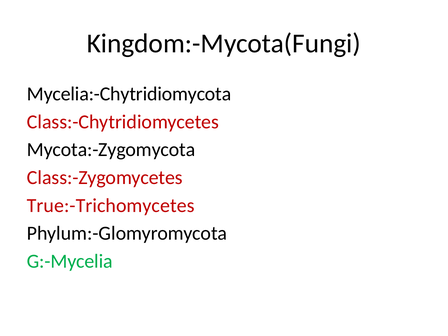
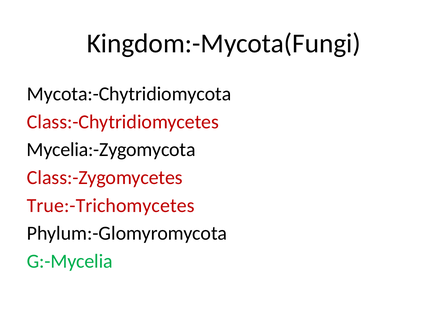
Mycelia:-Chytridiomycota: Mycelia:-Chytridiomycota -> Mycota:-Chytridiomycota (129, 94)
Mycota:-Zygomycota: Mycota:-Zygomycota -> Mycelia:-Zygomycota (111, 150)
